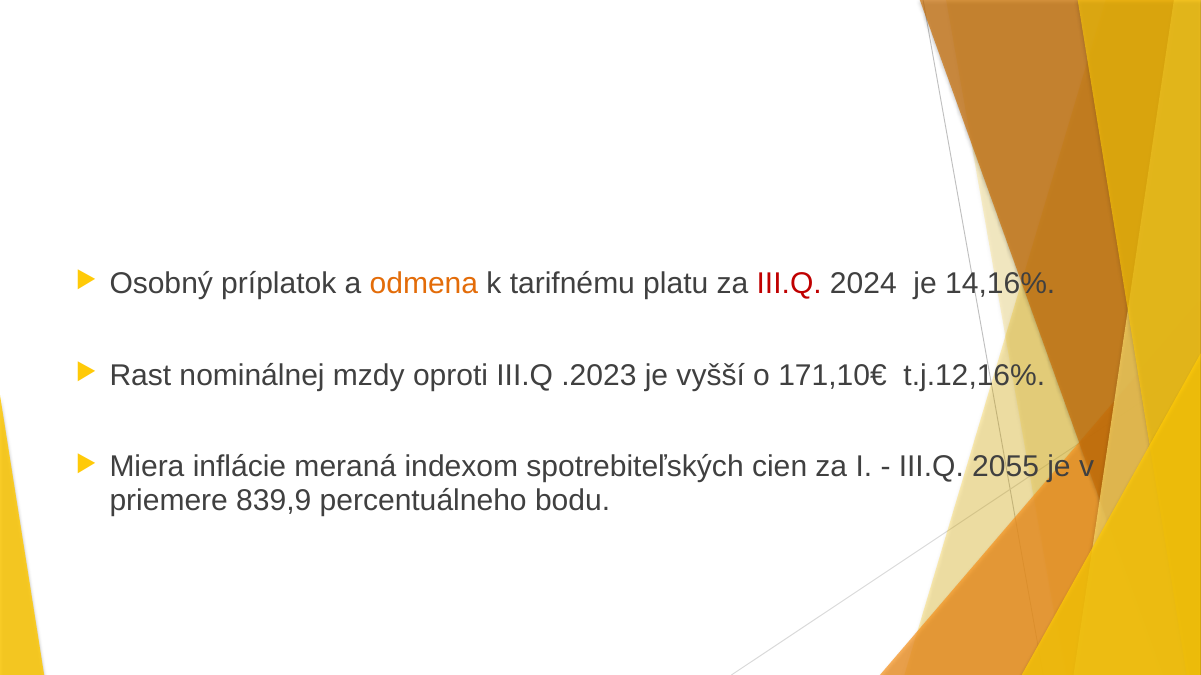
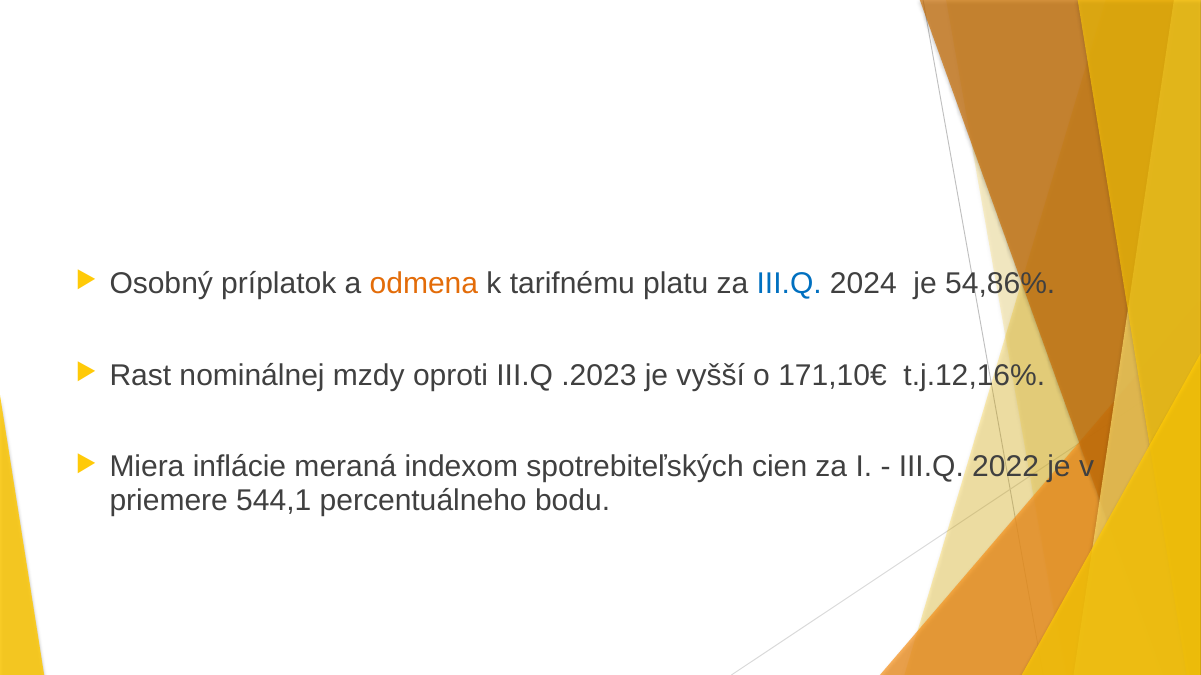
III.Q colour: red -> blue (789, 283)
14,16%: 14,16% -> 54,86% (1000, 283)
2055: 2055 -> 2022 (1006, 467)
839,9: 839,9 -> 544,1 (274, 501)
